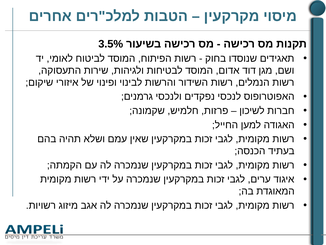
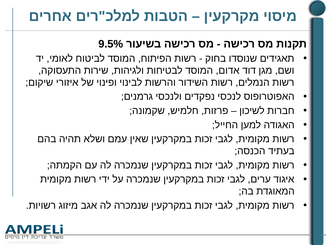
3.5%: 3.5% -> 9.5% (111, 44)
